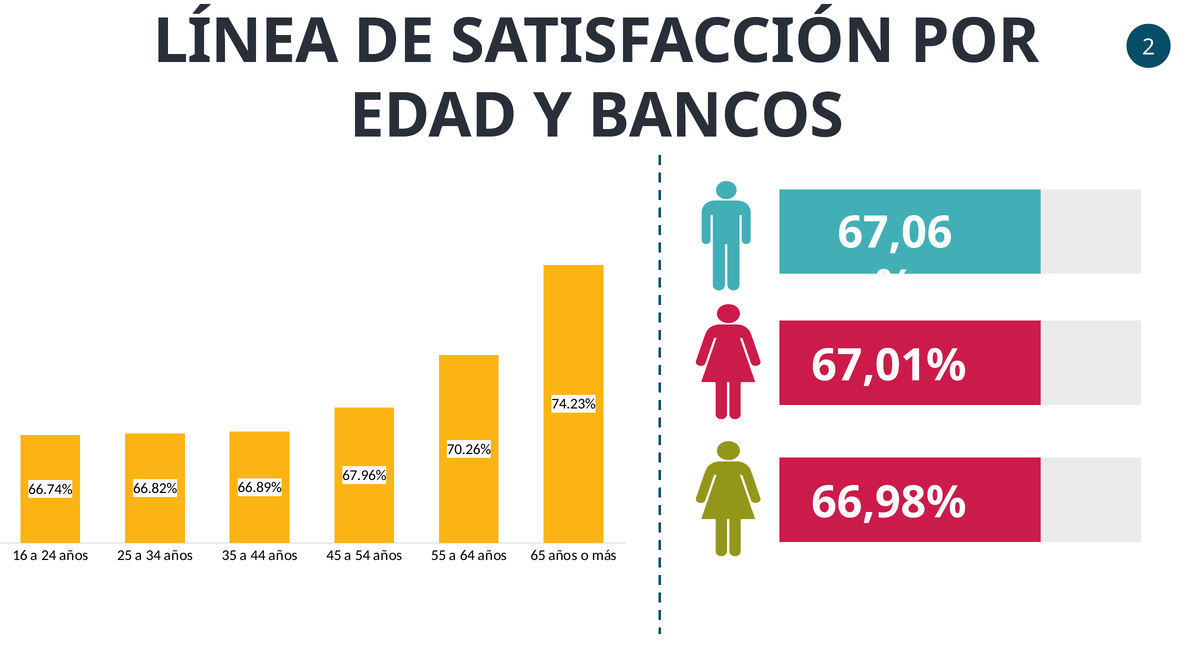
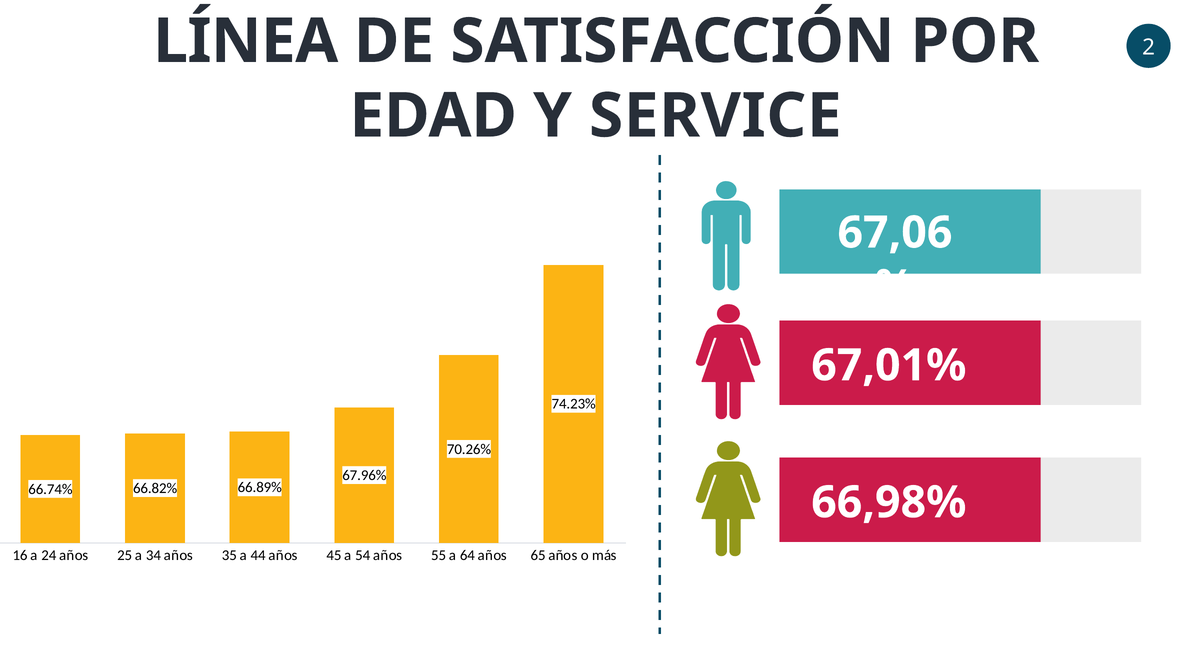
BANCOS: BANCOS -> SERVICE (715, 116)
